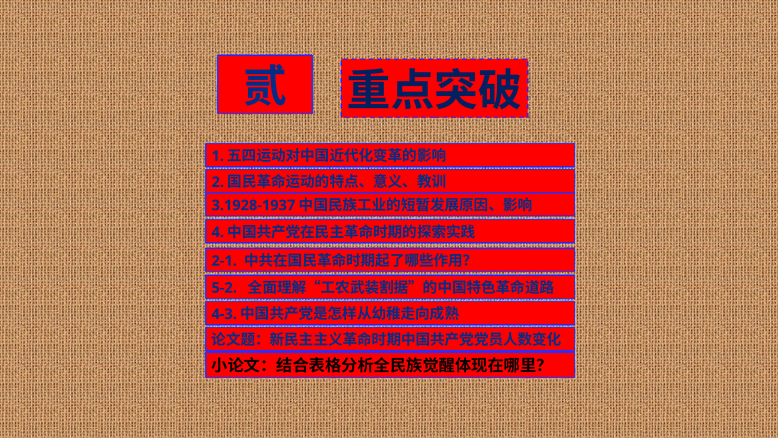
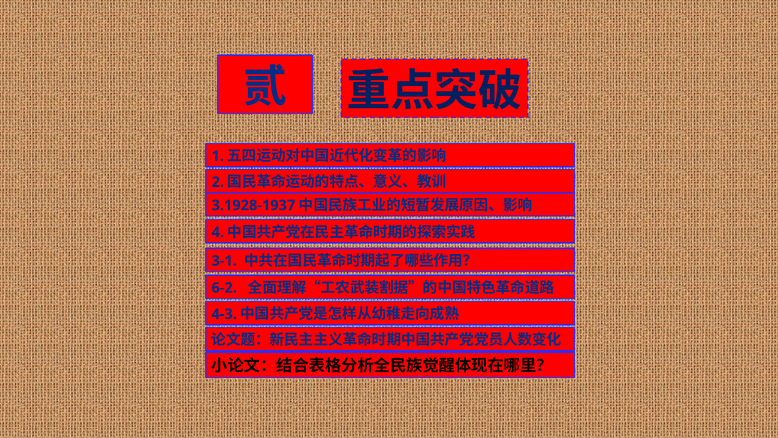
2-1: 2-1 -> 3-1 (224, 261)
5-2: 5-2 -> 6-2 (224, 288)
